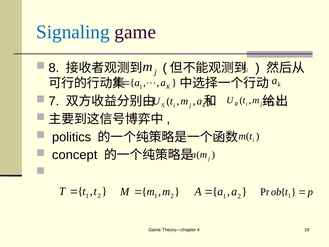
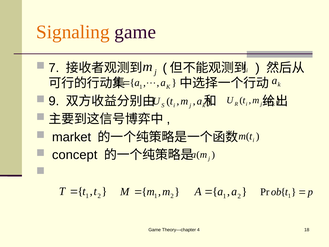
Signaling colour: blue -> orange (73, 32)
8: 8 -> 7 (54, 68)
7: 7 -> 9 (54, 101)
politics: politics -> market (72, 137)
